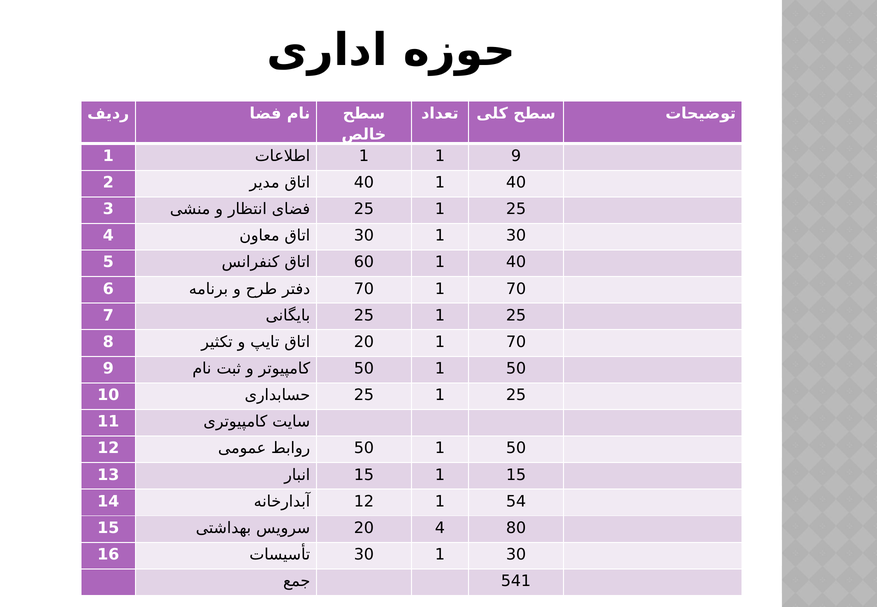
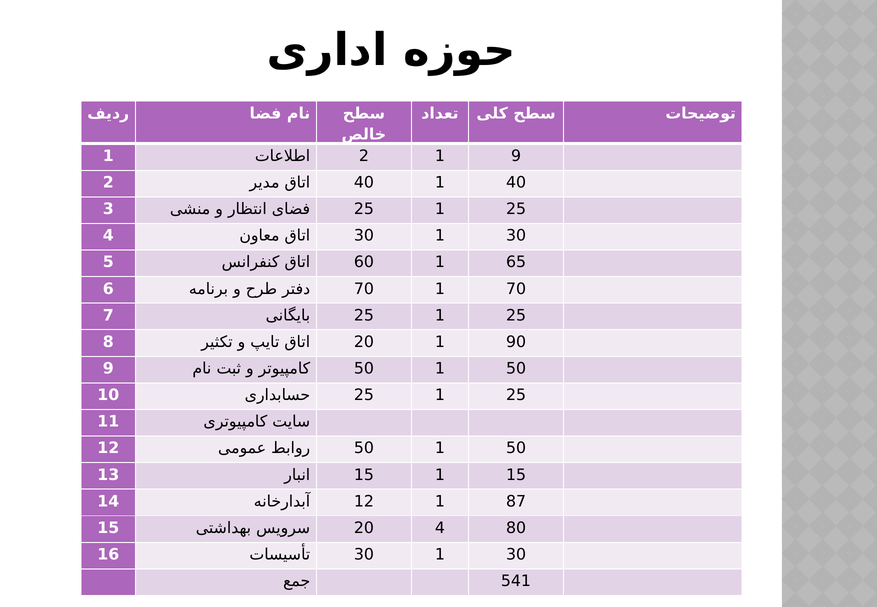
1: 1 -> 2 (364, 156)
60 1 40: 40 -> 65 (516, 262)
20 1 70: 70 -> 90 (516, 342)
54: 54 -> 87 (516, 502)
